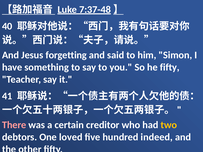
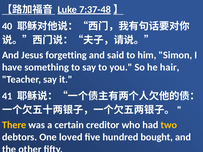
he fifty: fifty -> hair (170, 67)
There colour: pink -> yellow (14, 125)
indeed: indeed -> bought (157, 137)
